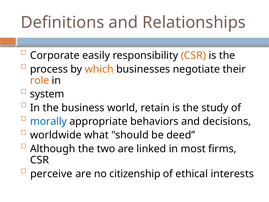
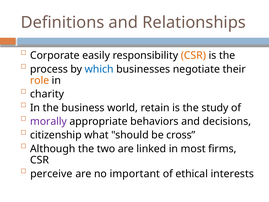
which colour: orange -> blue (99, 69)
system: system -> charity (47, 94)
morally colour: blue -> purple (48, 121)
worldwide: worldwide -> citizenship (56, 135)
deed: deed -> cross (181, 135)
citizenship: citizenship -> important (135, 174)
